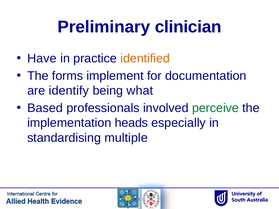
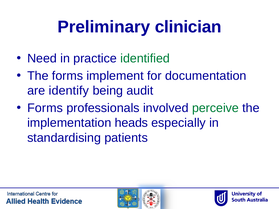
Have: Have -> Need (42, 59)
identified colour: orange -> green (145, 59)
what: what -> audit (140, 91)
Based: Based -> Forms (45, 108)
multiple: multiple -> patients (126, 138)
